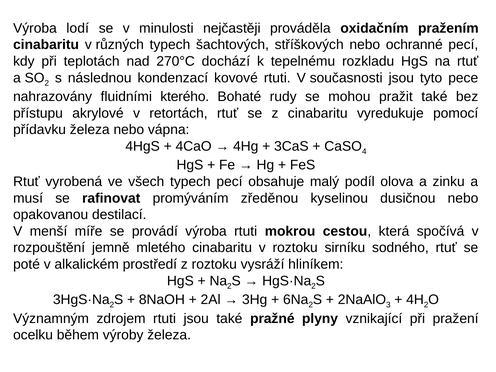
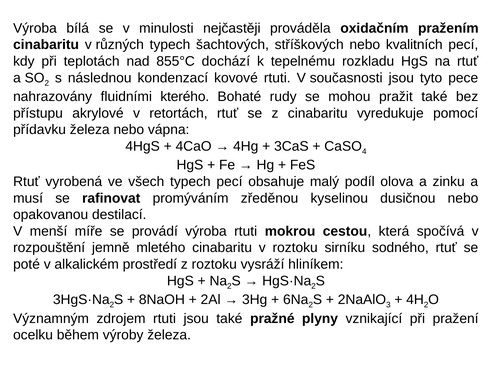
lodí: lodí -> bílá (78, 28)
ochranné: ochranné -> kvalitních (414, 45)
270°C: 270°C -> 855°C (176, 61)
